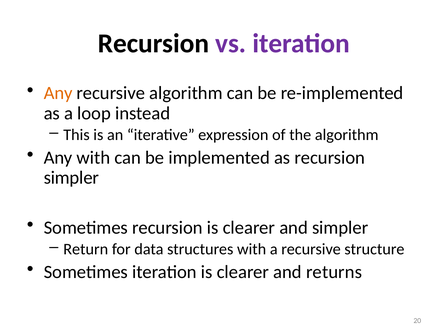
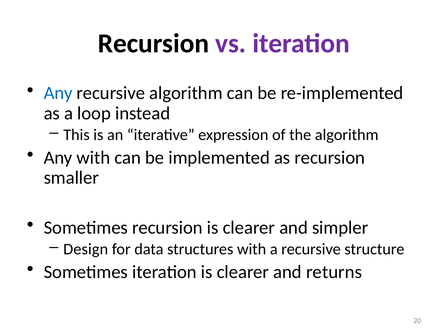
Any colour: orange -> blue (58, 93)
simpler: simpler -> smaller (71, 178)
Return: Return -> Design (86, 249)
